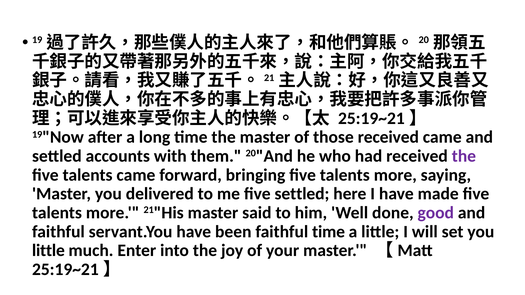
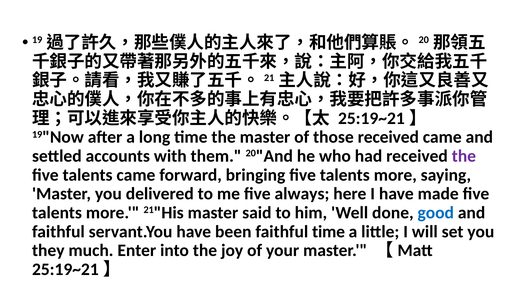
five settled: settled -> always (302, 194)
good colour: purple -> blue (436, 213)
little: little -> they (48, 251)
